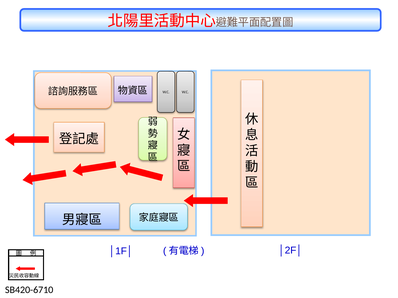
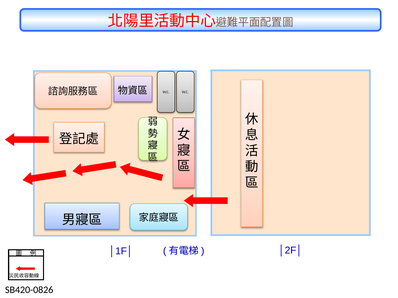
SB420-6710: SB420-6710 -> SB420-0826 (29, 290)
